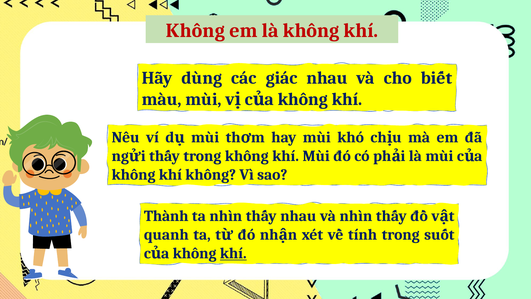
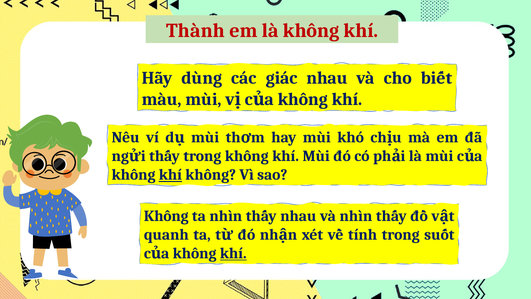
Không: Không -> Thành (195, 31)
khí underline: none -> present (170, 175)
Thành: Thành -> Không (166, 216)
